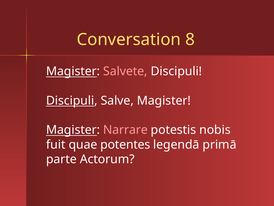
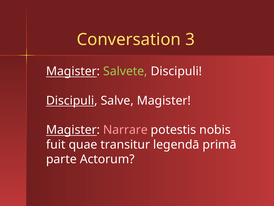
8: 8 -> 3 (190, 40)
Salvete colour: pink -> light green (125, 71)
potentes: potentes -> transitur (125, 144)
